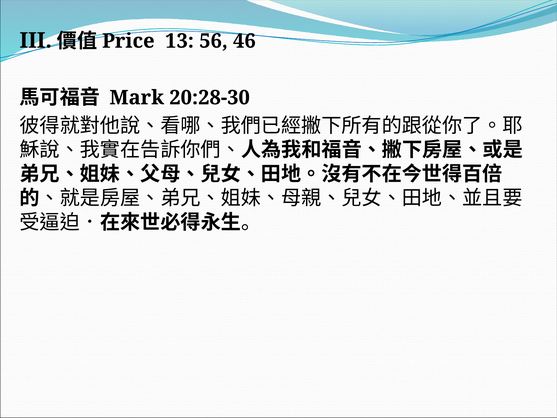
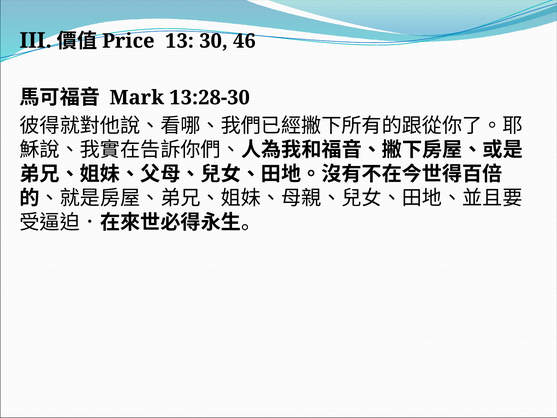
56: 56 -> 30 (213, 41)
20:28-30: 20:28-30 -> 13:28-30 (210, 98)
